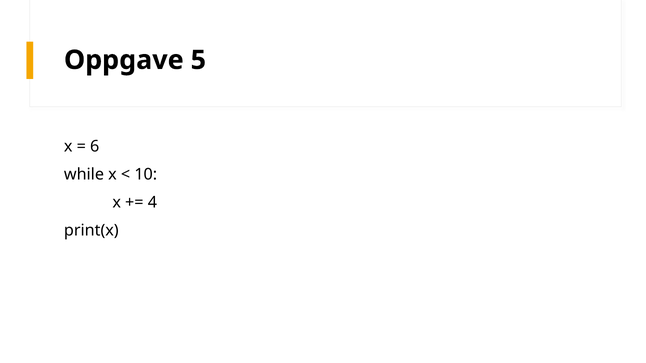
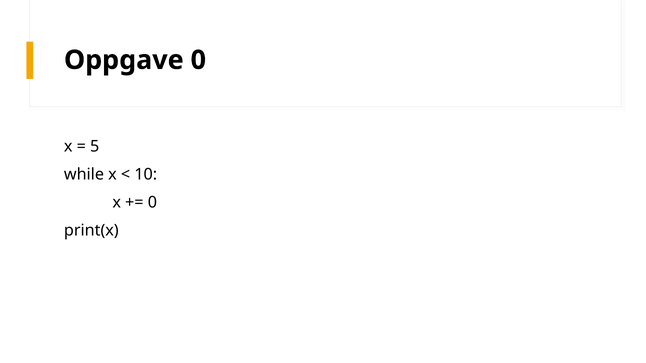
Oppgave 5: 5 -> 0 (198, 60)
6: 6 -> 5 (95, 146)
4: 4 -> 0 (152, 203)
